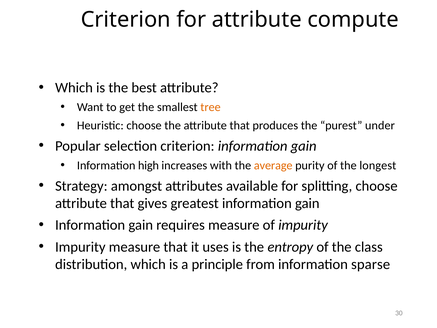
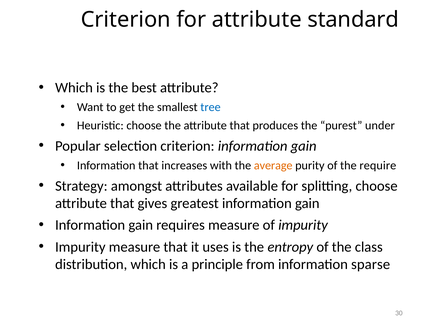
compute: compute -> standard (353, 19)
tree colour: orange -> blue (211, 107)
Information high: high -> that (148, 165)
longest: longest -> require (378, 165)
